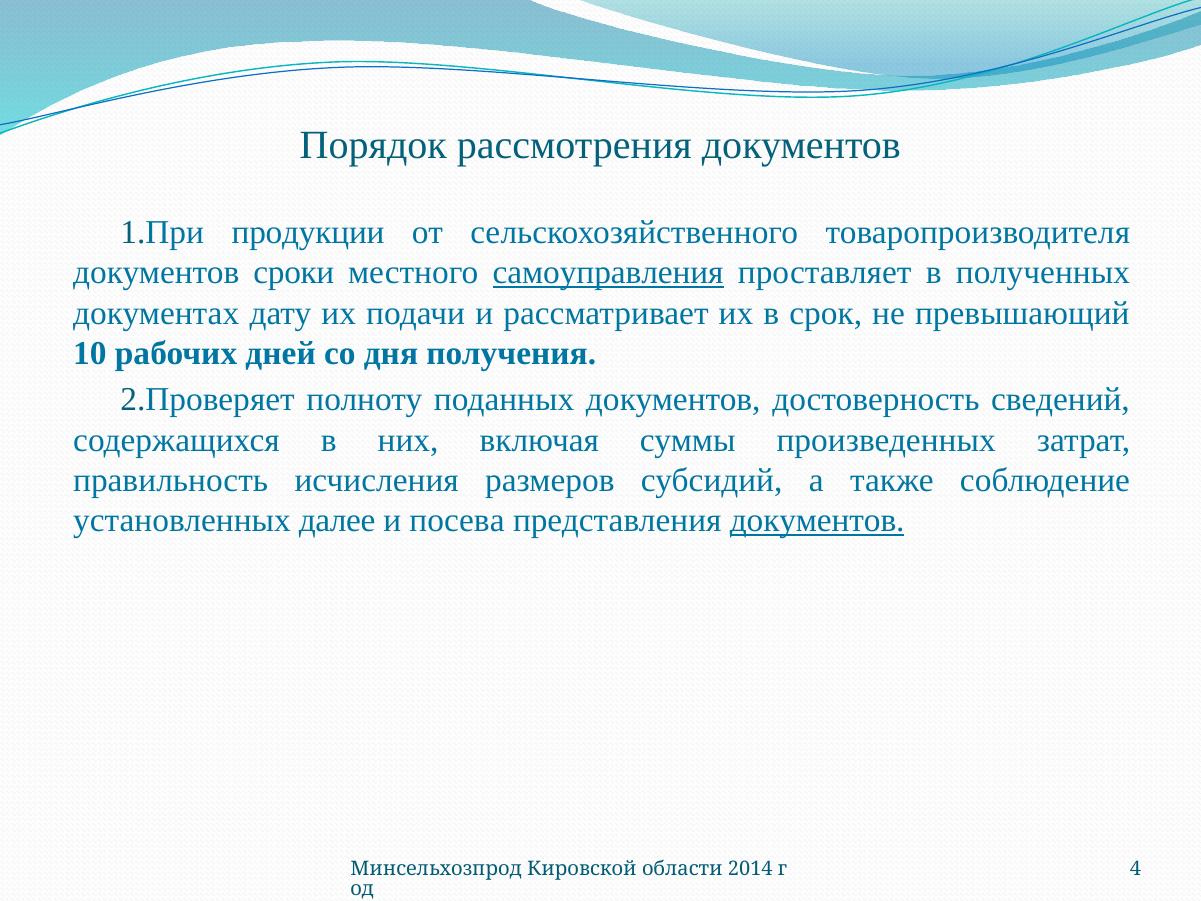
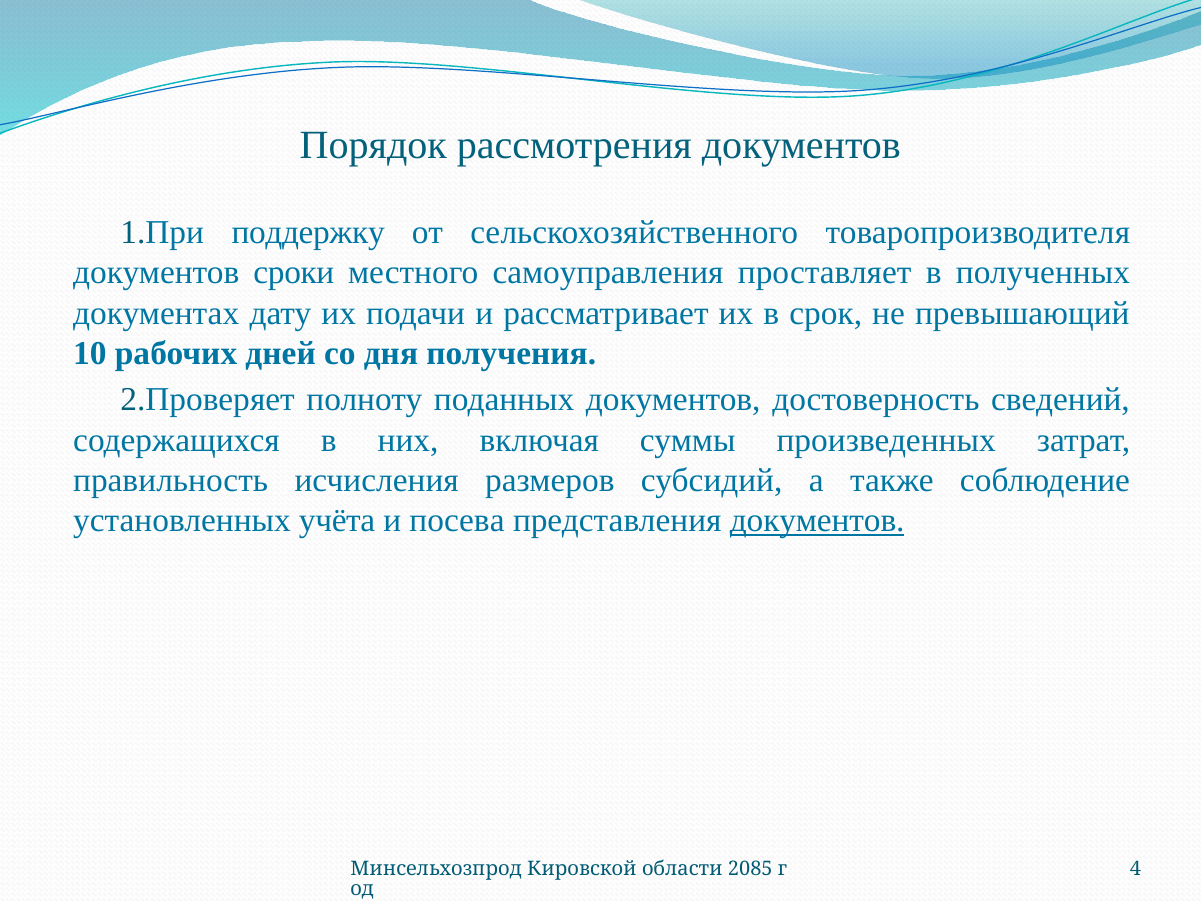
продукции: продукции -> поддержку (308, 233)
самоуправления underline: present -> none (608, 273)
далее: далее -> учёта (337, 520)
2014: 2014 -> 2085 (750, 869)
